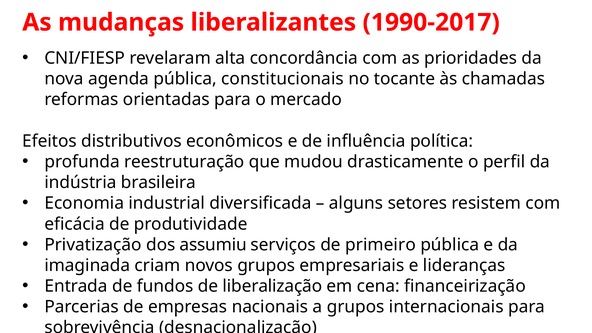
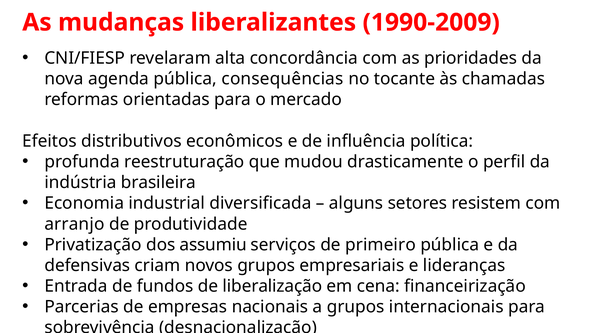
1990-2017: 1990-2017 -> 1990-2009 (431, 22)
constitucionais: constitucionais -> consequências (282, 79)
eficácia: eficácia -> arranjo (74, 224)
imaginada: imaginada -> defensivas (87, 265)
